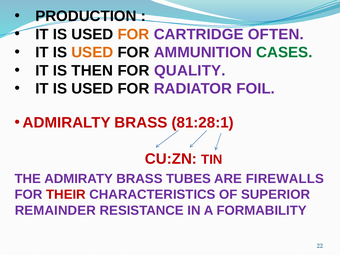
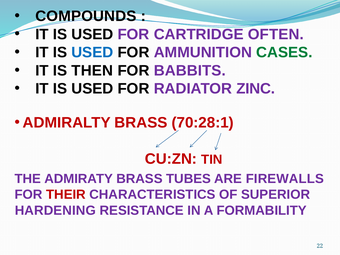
PRODUCTION: PRODUCTION -> COMPOUNDS (86, 16)
FOR colour: orange -> purple (133, 34)
USED colour: orange -> blue (92, 52)
QUALITY: QUALITY -> BABBITS (190, 71)
FOIL: FOIL -> ZINC (256, 89)
81:28:1: 81:28:1 -> 70:28:1 (203, 123)
REMAINDER: REMAINDER -> HARDENING (55, 210)
